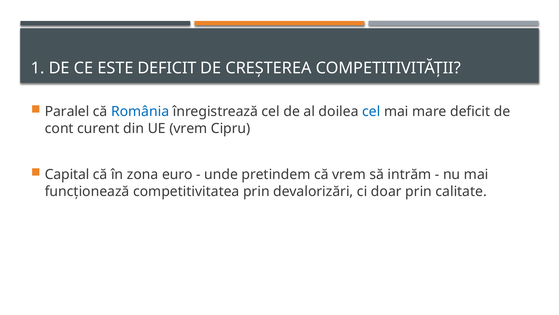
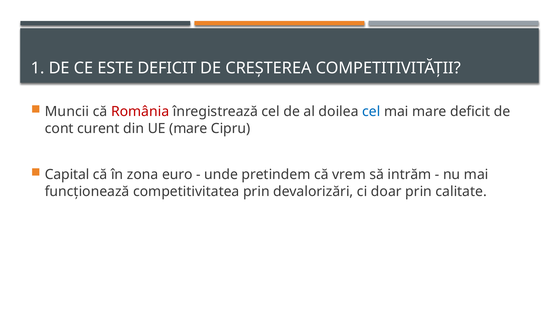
Paralel: Paralel -> Muncii (67, 111)
România colour: blue -> red (140, 111)
UE vrem: vrem -> mare (188, 128)
